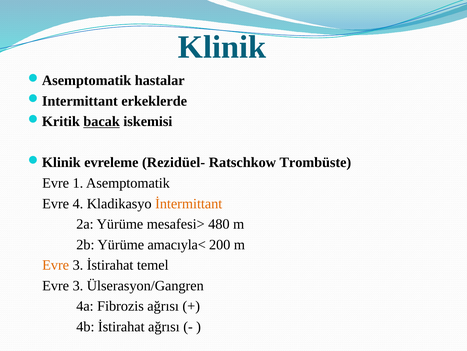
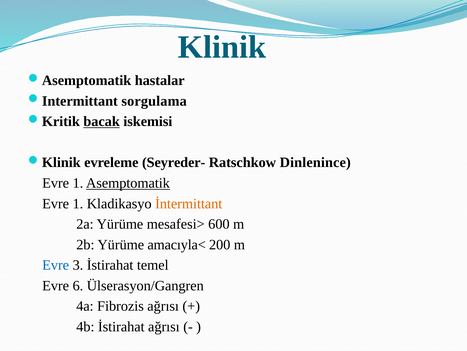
erkeklerde: erkeklerde -> sorgulama (154, 101)
Rezidüel-: Rezidüel- -> Seyreder- (174, 162)
Trombüste: Trombüste -> Dinlenince (315, 162)
Asemptomatik underline: none -> present (128, 183)
4: 4 -> 1 (78, 203)
480: 480 -> 600 (219, 224)
Evre colour: orange -> blue (56, 265)
3: 3 -> 6 (78, 285)
